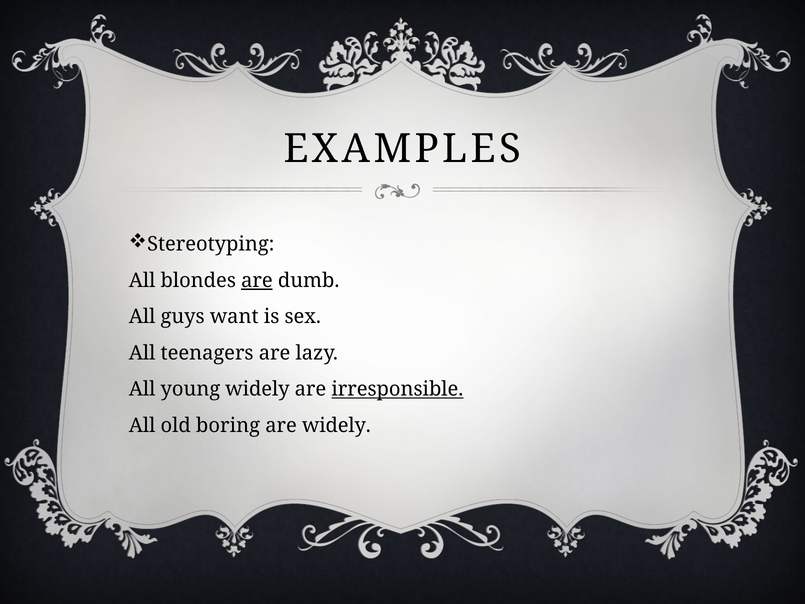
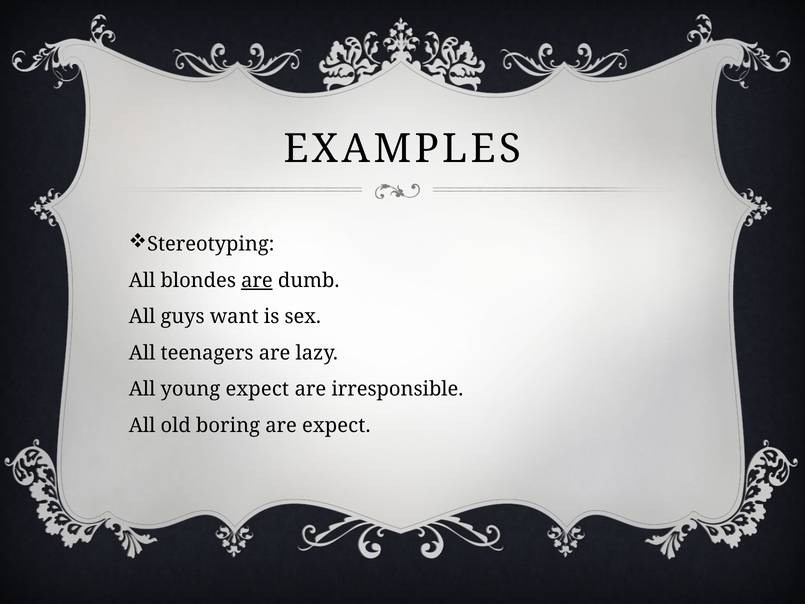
young widely: widely -> expect (257, 389)
irresponsible underline: present -> none (397, 389)
are widely: widely -> expect (336, 425)
